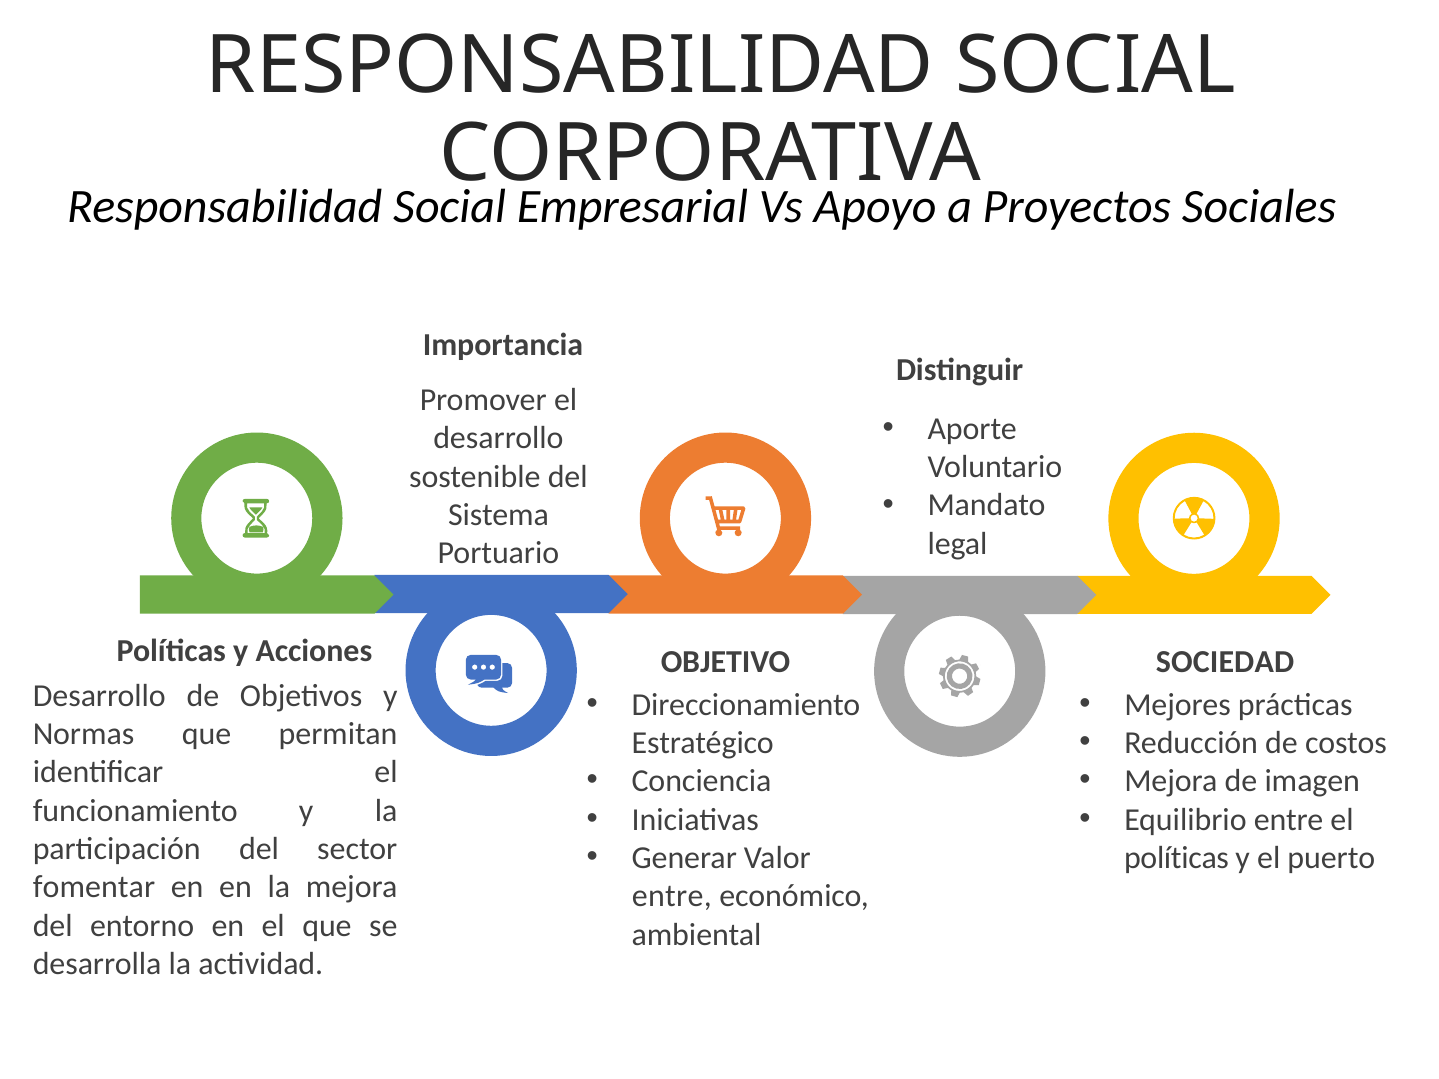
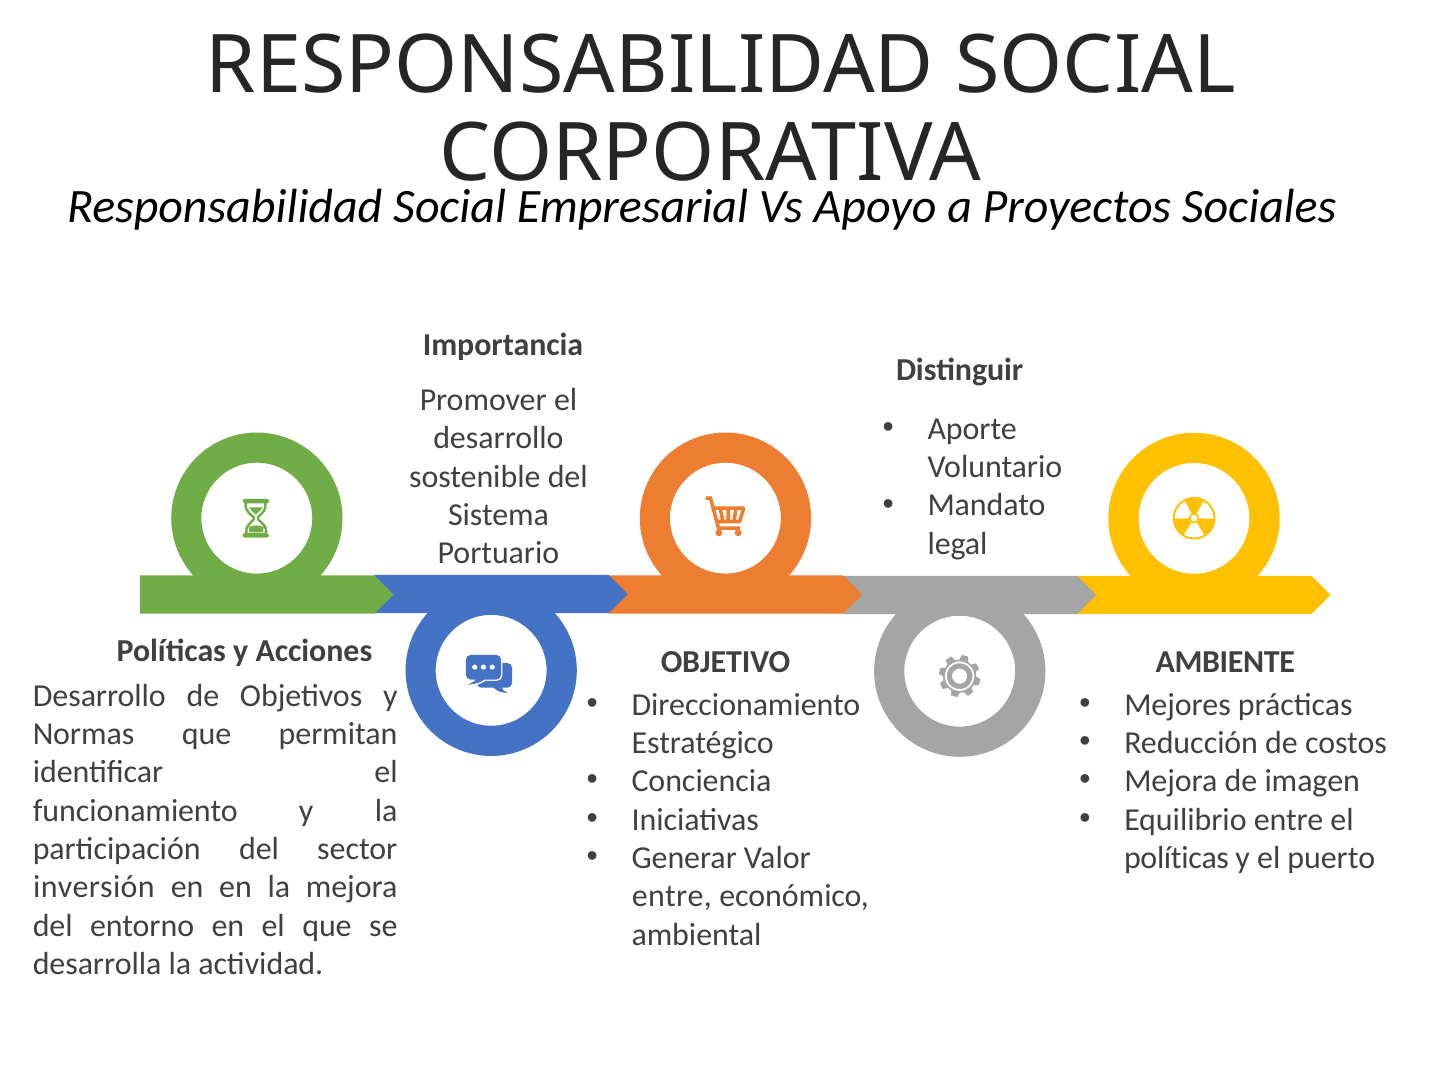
SOCIEDAD: SOCIEDAD -> AMBIENTE (1225, 662)
fomentar: fomentar -> inversión (94, 888)
